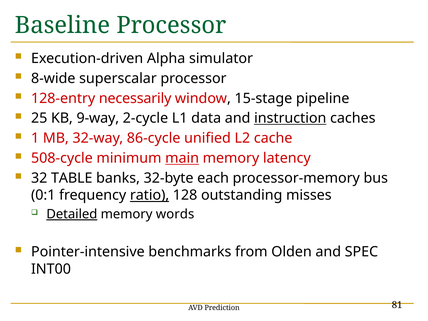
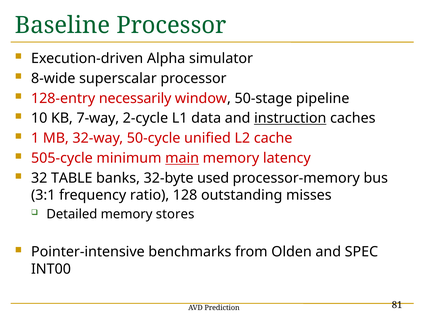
15-stage: 15-stage -> 50-stage (263, 98)
25: 25 -> 10 (39, 118)
9-way: 9-way -> 7-way (98, 118)
86-cycle: 86-cycle -> 50-cycle (154, 138)
508-cycle: 508-cycle -> 505-cycle (62, 158)
each: each -> used (213, 178)
0:1: 0:1 -> 3:1 (43, 195)
ratio underline: present -> none (150, 195)
Detailed underline: present -> none (72, 214)
words: words -> stores (175, 214)
